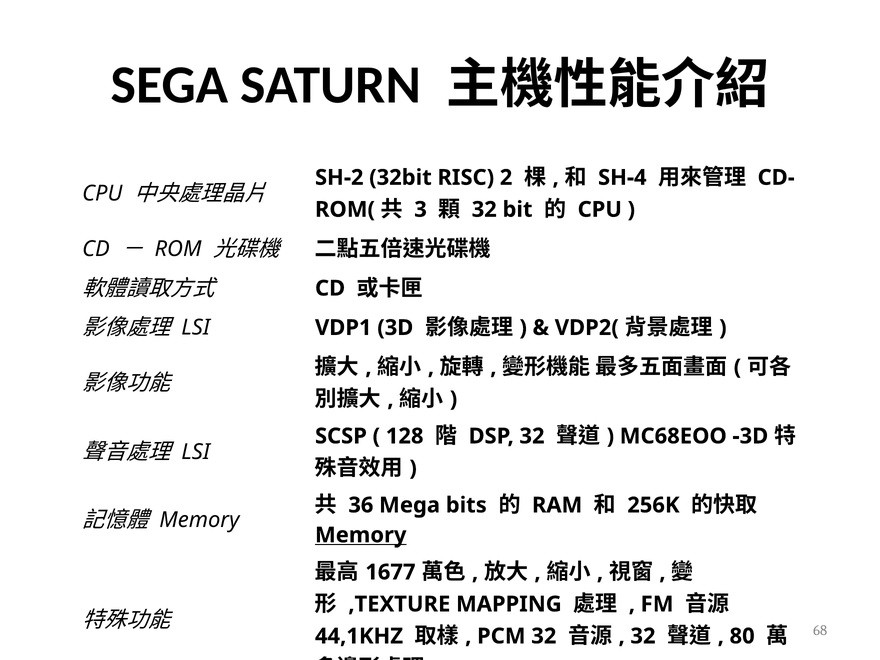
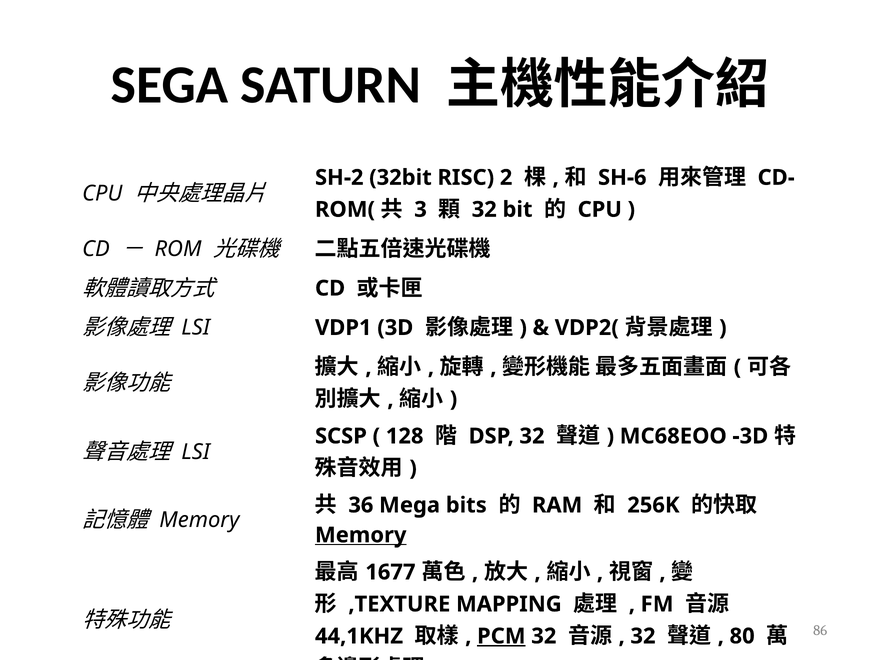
SH-4: SH-4 -> SH-6 (622, 178)
68: 68 -> 86 (820, 630)
PCM underline: none -> present (501, 636)
